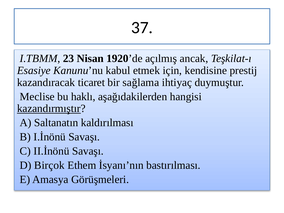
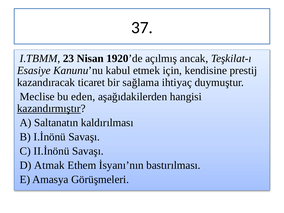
haklı: haklı -> eden (83, 97)
Birçok: Birçok -> Atmak (49, 165)
